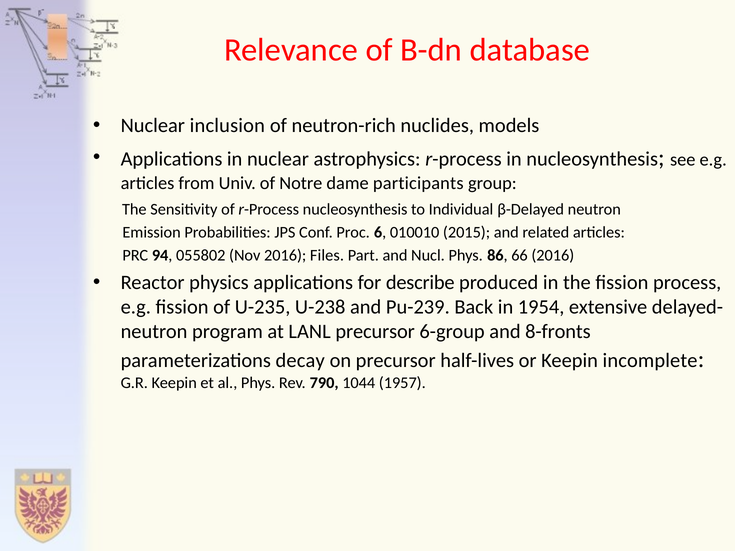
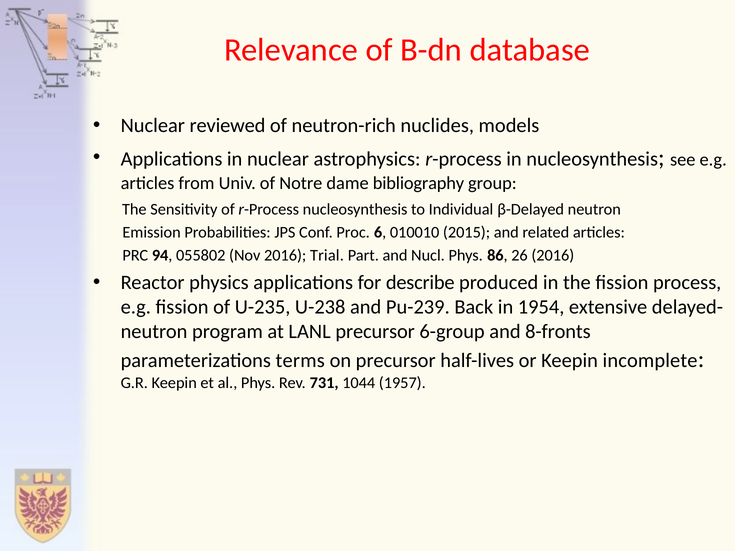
inclusion: inclusion -> reviewed (227, 126)
participants: participants -> bibliography (418, 183)
Files: Files -> Trial (327, 256)
66: 66 -> 26 (520, 256)
decay: decay -> terms (300, 360)
790: 790 -> 731 (324, 383)
